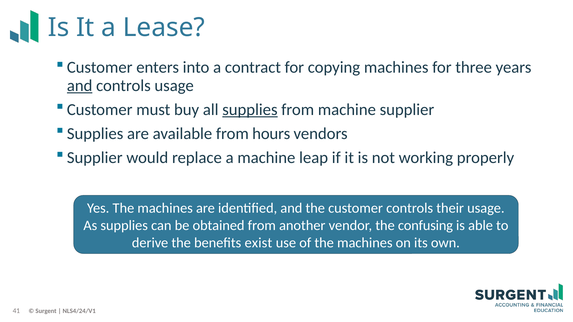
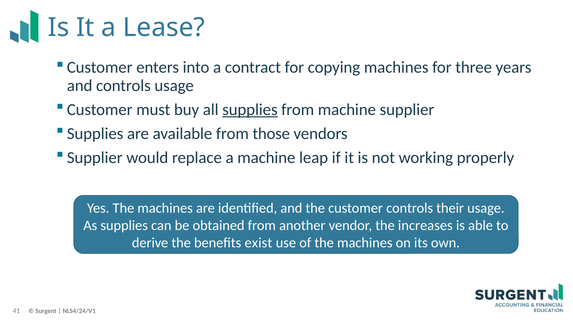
and underline: present -> none (80, 86)
hours: hours -> those (271, 134)
confusing: confusing -> increases (425, 226)
